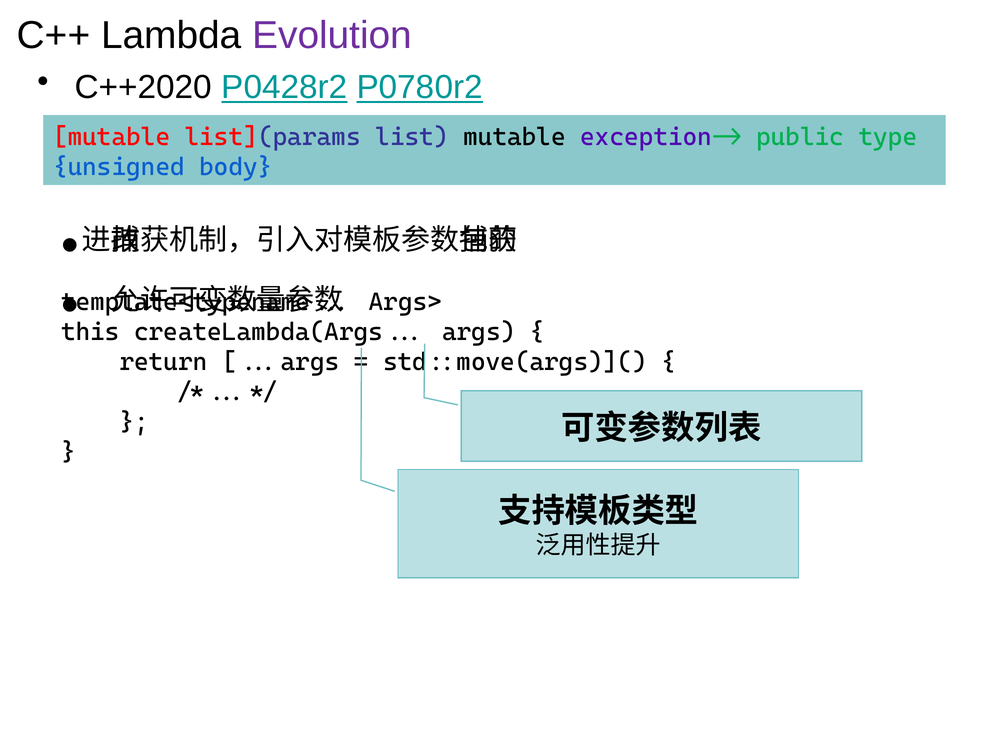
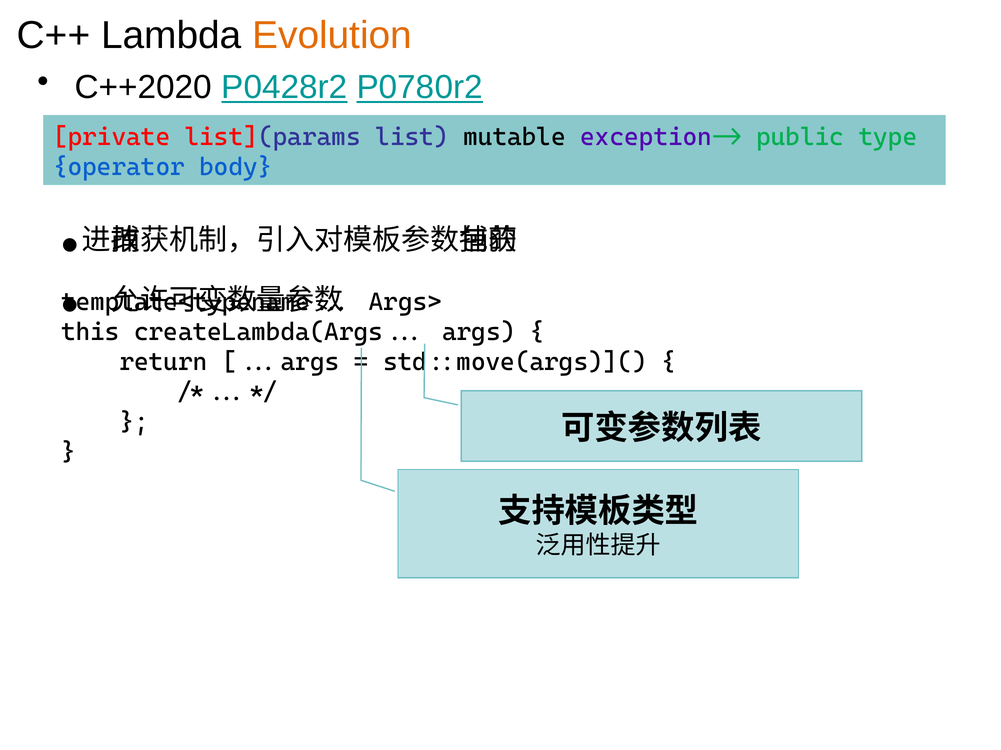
Evolution colour: purple -> orange (332, 36)
mutable: mutable -> private (112, 137)
unsigned: unsigned -> operator (119, 167)
